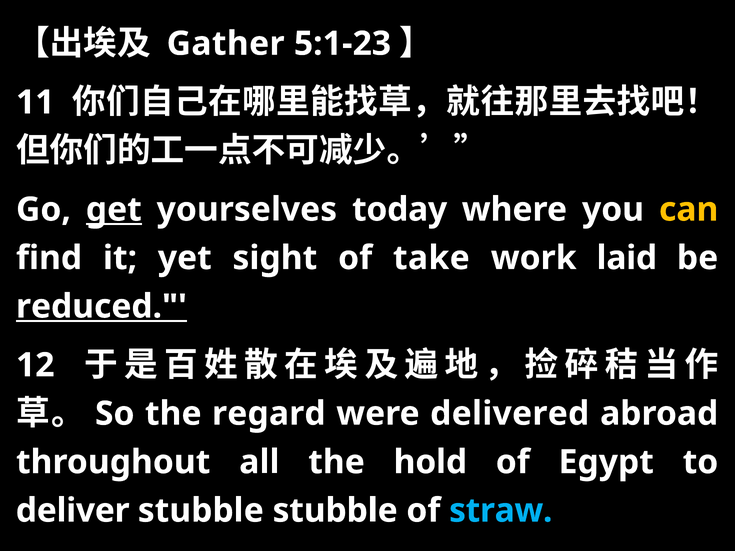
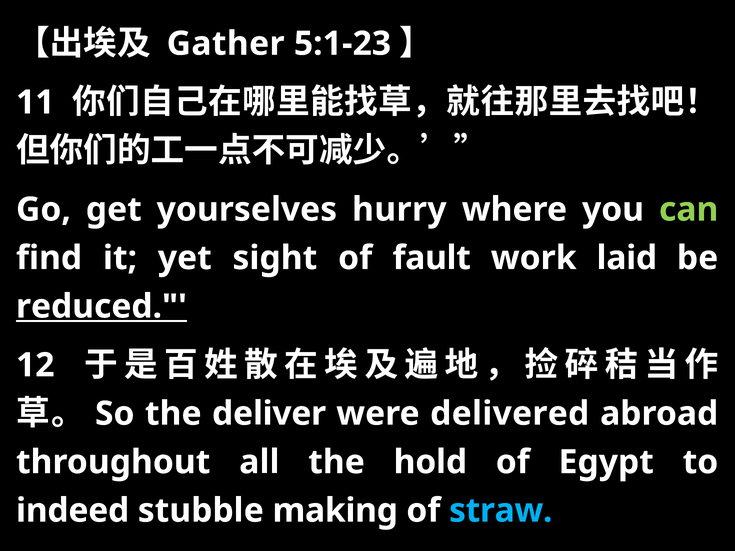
get underline: present -> none (114, 210)
today: today -> hurry (399, 210)
can colour: yellow -> light green (689, 210)
take: take -> fault (432, 258)
regard: regard -> deliver (269, 414)
deliver: deliver -> indeed (73, 511)
stubble stubble: stubble -> making (335, 511)
